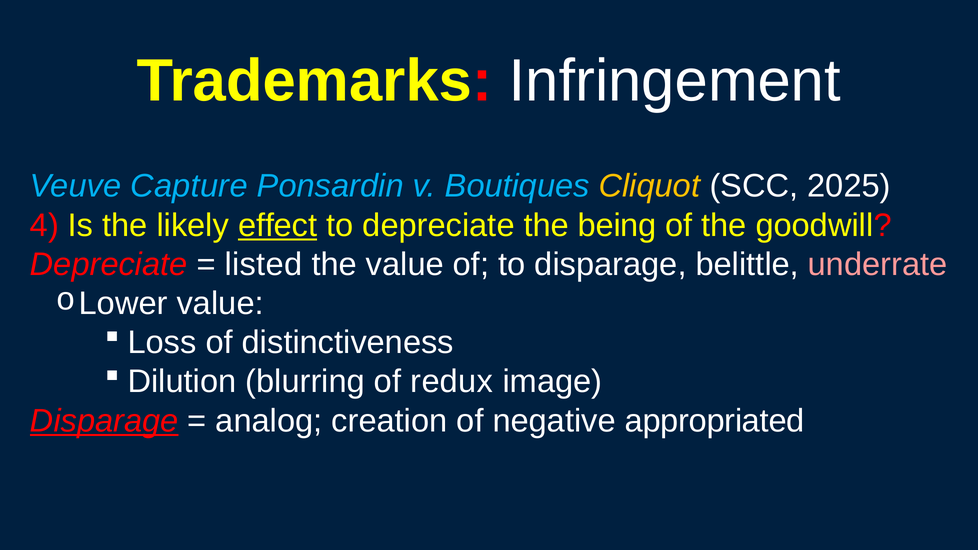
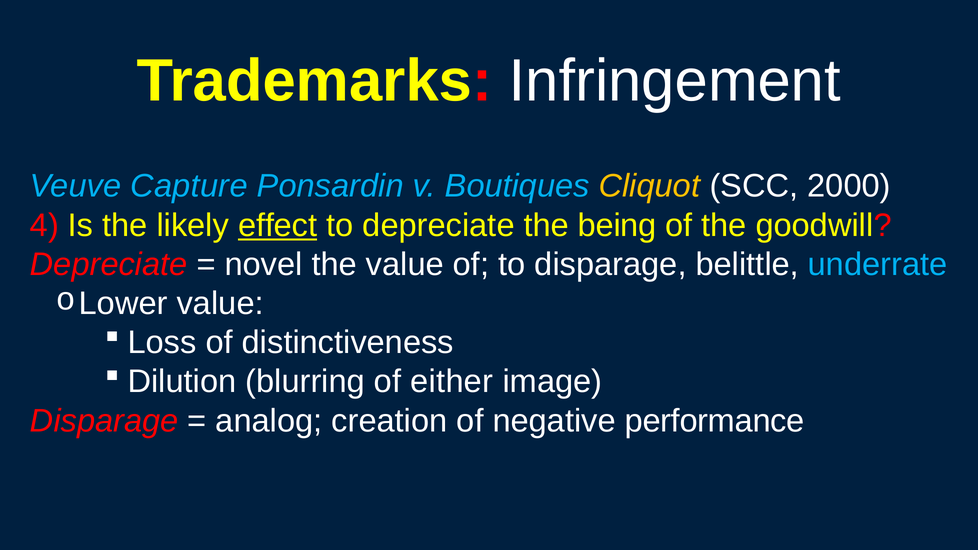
2025: 2025 -> 2000 (849, 186)
listed: listed -> novel (264, 264)
underrate colour: pink -> light blue (878, 264)
redux: redux -> either (452, 382)
Disparage underline: present -> none (104, 421)
appropriated: appropriated -> performance (715, 421)
